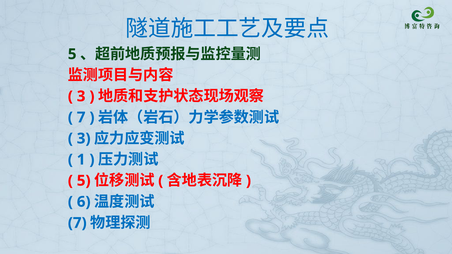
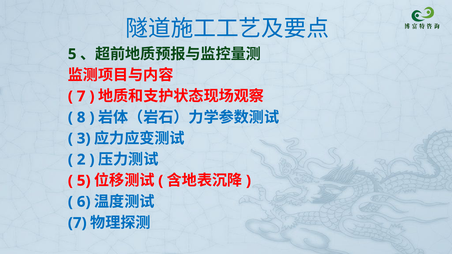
3: 3 -> 7 (81, 96)
7: 7 -> 8 (81, 118)
1: 1 -> 2 (81, 160)
